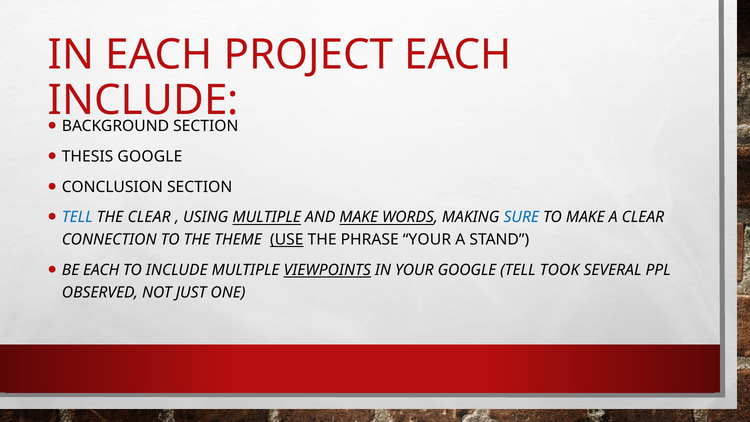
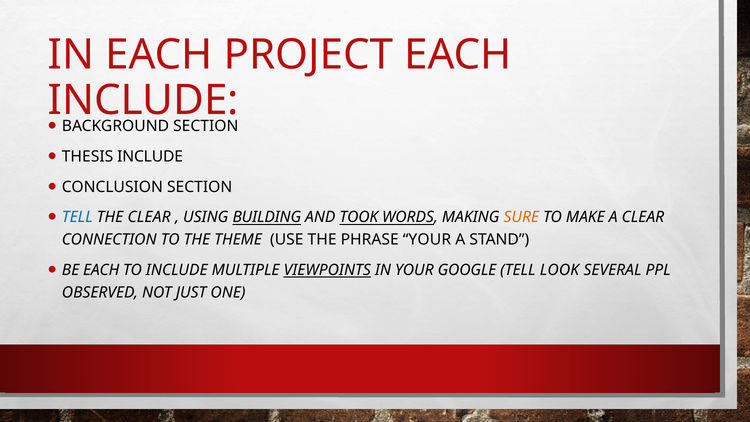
THESIS GOOGLE: GOOGLE -> INCLUDE (150, 157)
USING MULTIPLE: MULTIPLE -> BUILDING (267, 217)
AND MAKE: MAKE -> TOOK (359, 217)
SURE colour: blue -> orange (521, 217)
USE underline: present -> none (287, 240)
TOOK: TOOK -> LOOK (560, 270)
